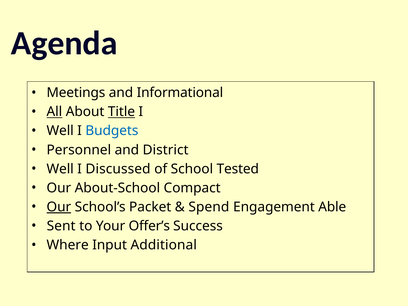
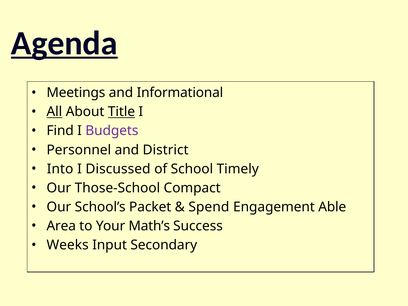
Agenda underline: none -> present (64, 43)
Well: Well -> Find (60, 131)
Budgets colour: blue -> purple (112, 131)
Well: Well -> Into (60, 169)
Tested: Tested -> Timely (238, 169)
About-School: About-School -> Those-School (117, 188)
Our underline: present -> none (59, 207)
Sent: Sent -> Area (61, 226)
Offer’s: Offer’s -> Math’s (149, 226)
Where: Where -> Weeks (68, 245)
Additional: Additional -> Secondary (164, 245)
